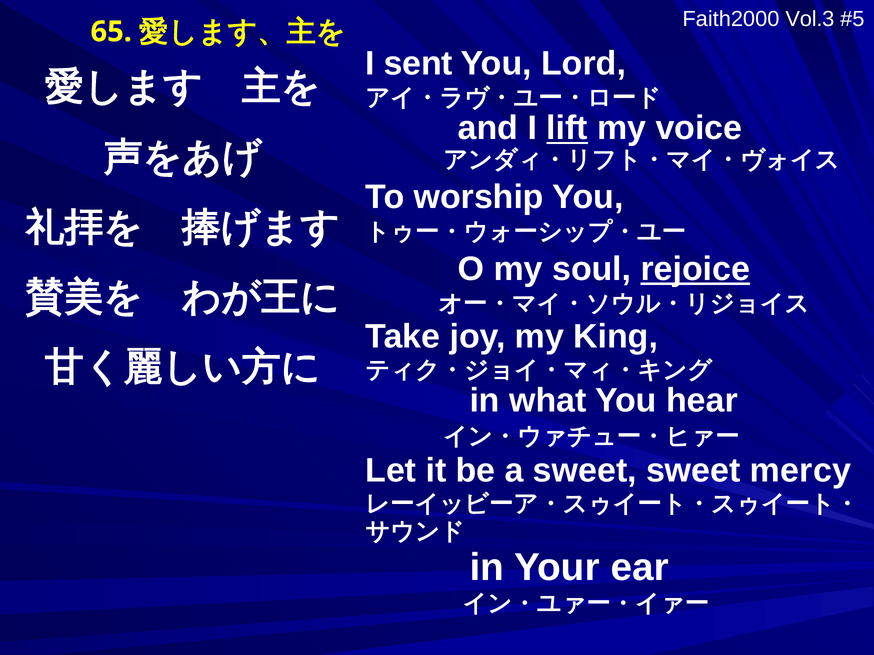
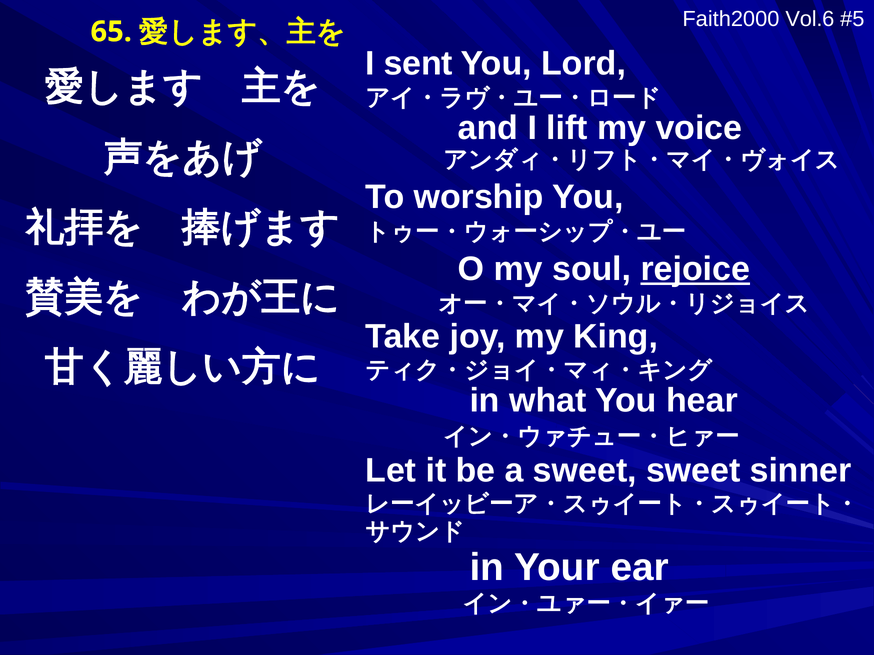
Vol.3: Vol.3 -> Vol.6 (810, 19)
lift underline: present -> none (567, 128)
mercy: mercy -> sinner (801, 471)
